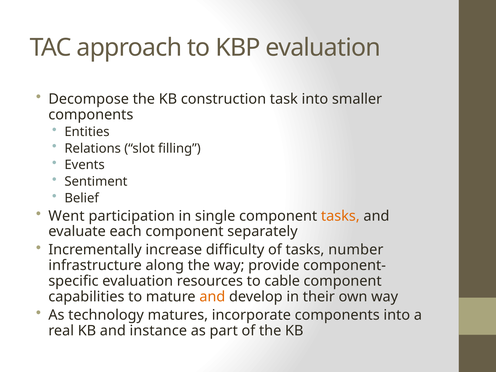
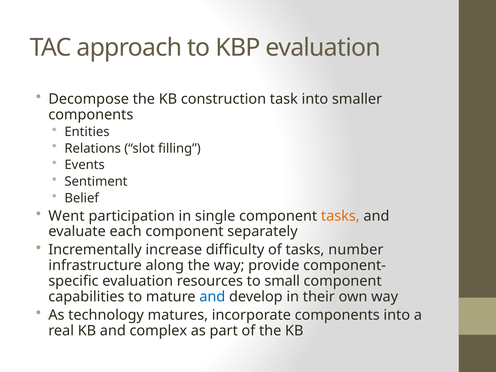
cable: cable -> small (282, 281)
and colour: orange -> blue (212, 297)
instance: instance -> complex (158, 331)
